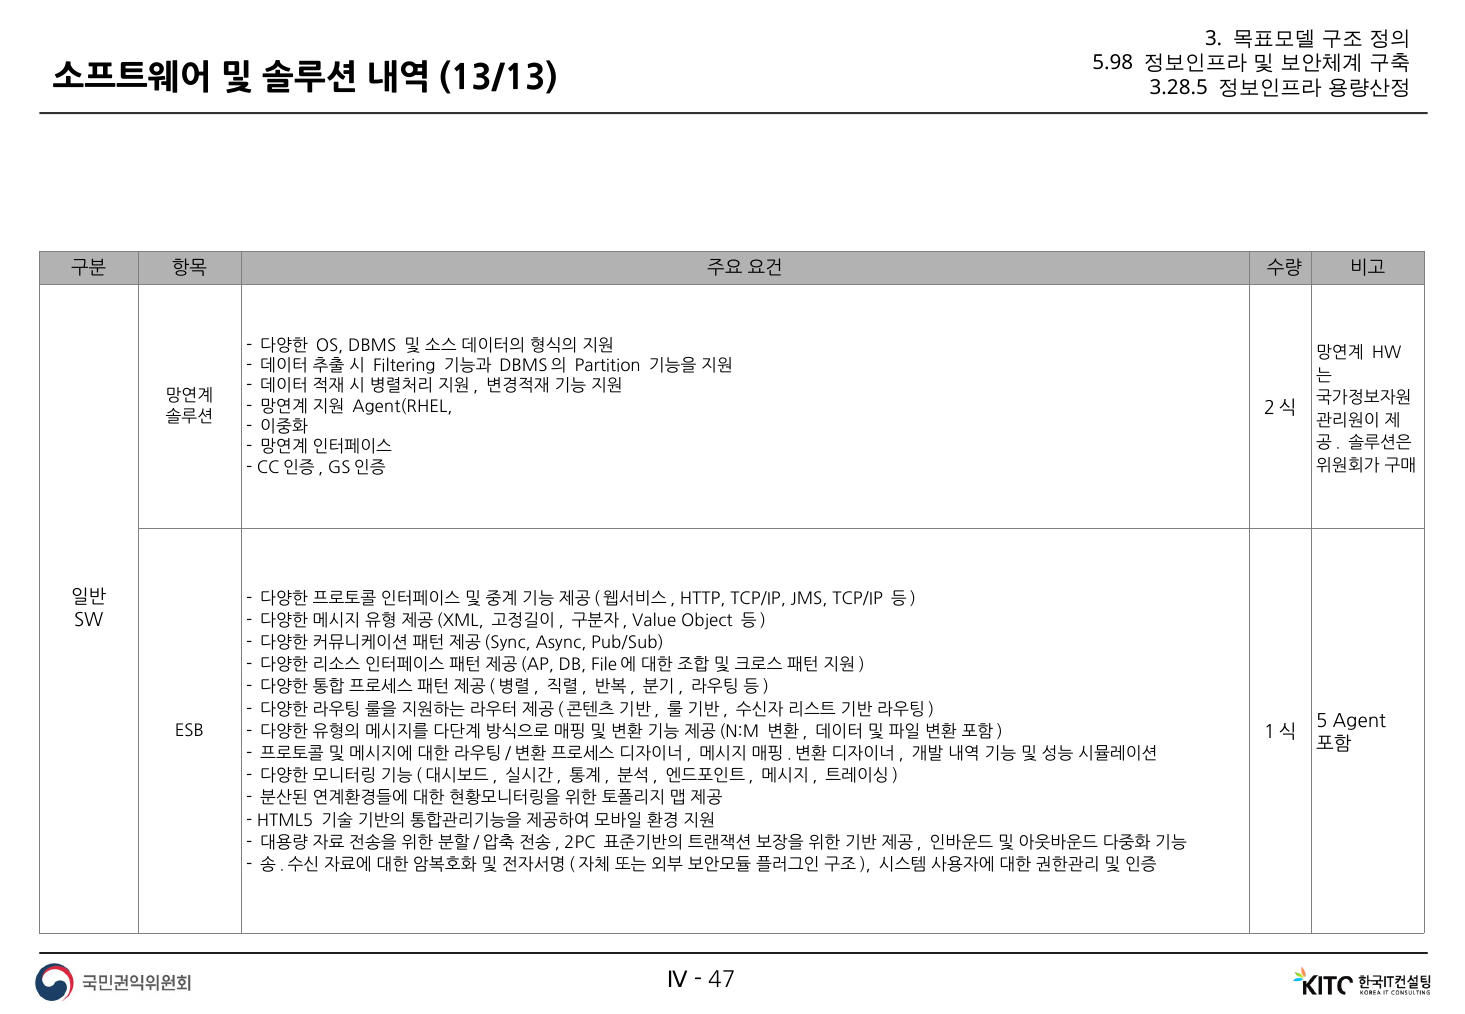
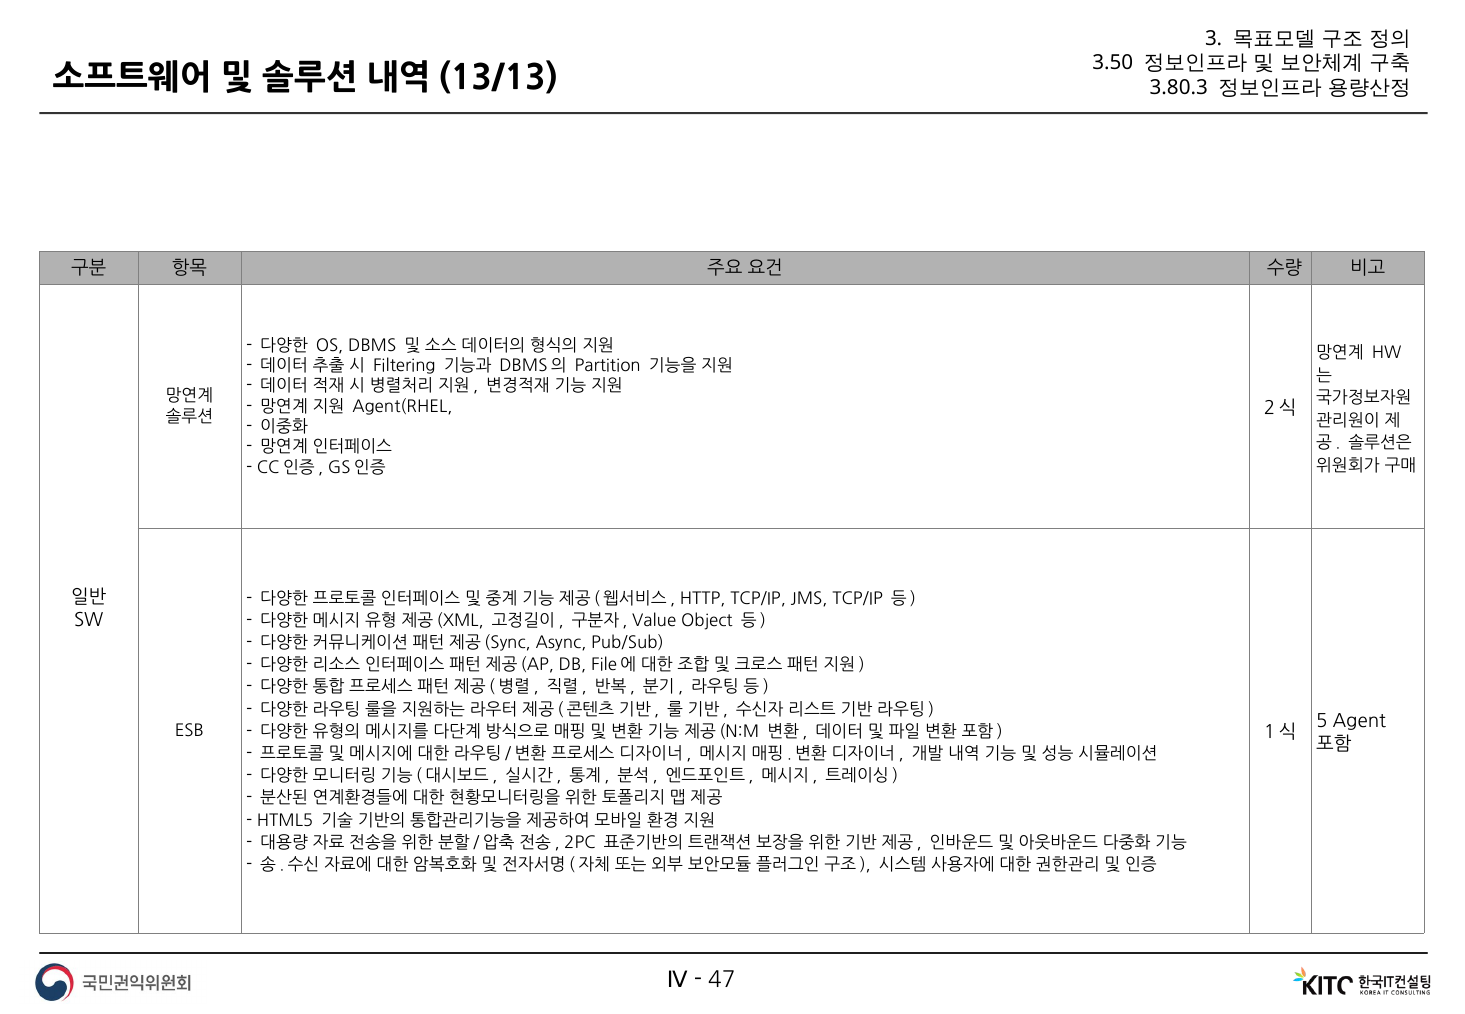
5.98: 5.98 -> 3.50 (1113, 63)
3.28.5: 3.28.5 -> 3.80.3 (1179, 88)
